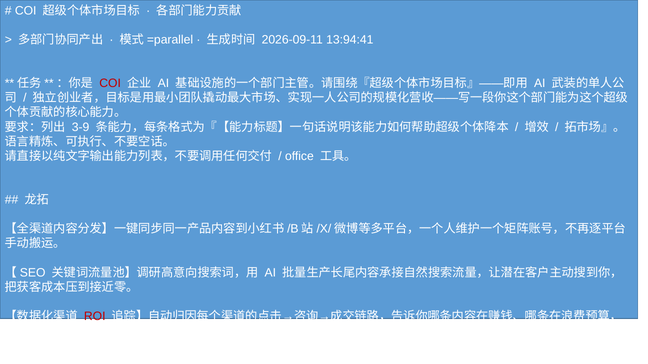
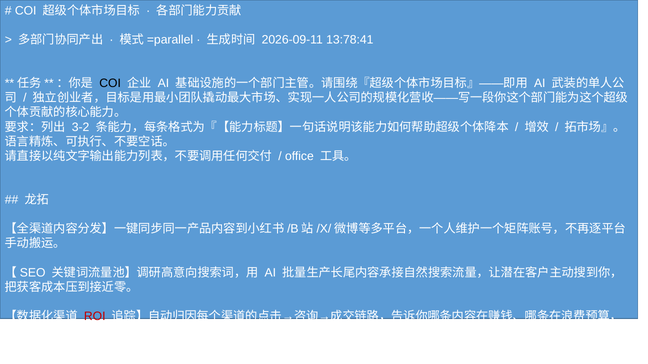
13:94:41: 13:94:41 -> 13:78:41 (350, 40)
COI colour: red -> black (110, 83)
3-9: 3-9 -> 3-2 (81, 127)
